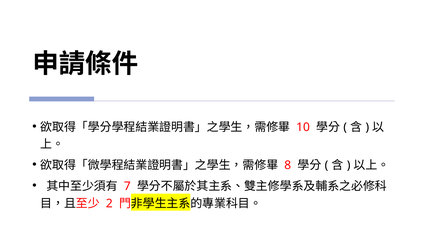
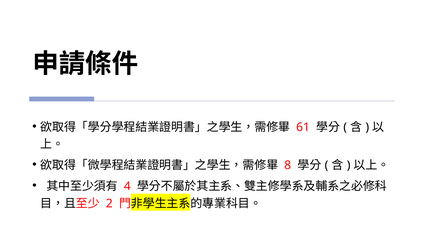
10: 10 -> 61 (303, 127)
7: 7 -> 4 (127, 186)
